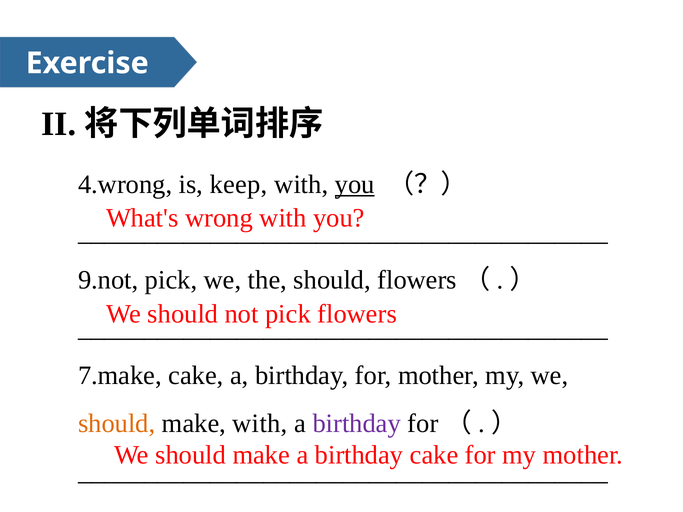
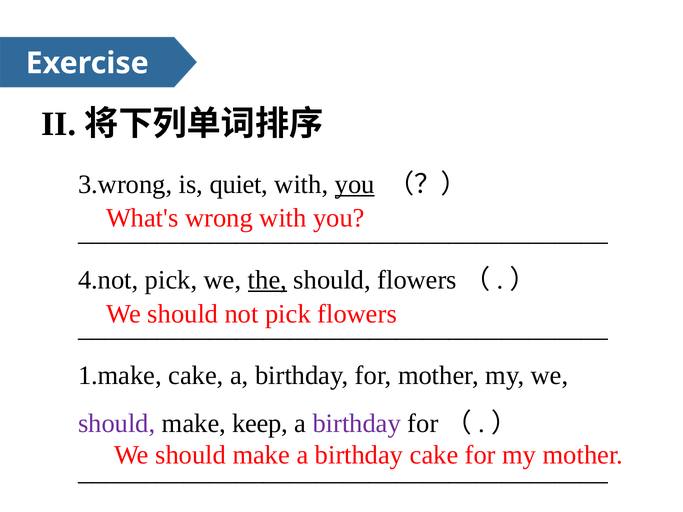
4.wrong: 4.wrong -> 3.wrong (125, 184)
keep: keep -> quiet (239, 184)
9.not: 9.not -> 4.not (108, 280)
the underline: none -> present (267, 280)
7.make: 7.make -> 1.make (120, 376)
should colour: orange -> purple (117, 424)
make with: with -> keep (260, 424)
